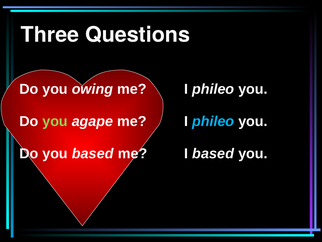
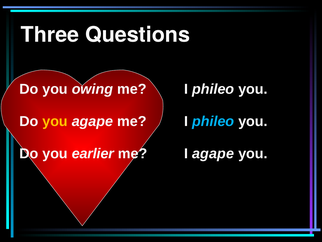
you colour: light green -> yellow (55, 121)
you based: based -> earlier (93, 153)
I based: based -> agape (213, 153)
